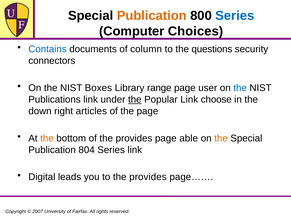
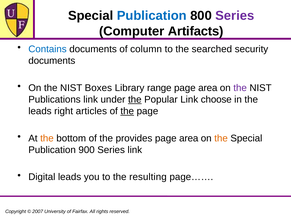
Publication colour: orange -> blue (152, 16)
Series colour: blue -> purple (235, 16)
Choices: Choices -> Artifacts (196, 31)
questions: questions -> searched (212, 49)
connectors: connectors -> documents (52, 61)
user: user -> area (208, 88)
the colour: blue -> purple (240, 88)
down: down -> leads (40, 111)
the underline: none -> present (127, 111)
able: able -> area (189, 138)
804: 804 -> 900 (87, 150)
to the provides: provides -> resulting (148, 177)
